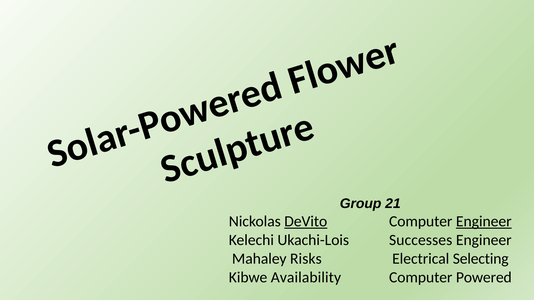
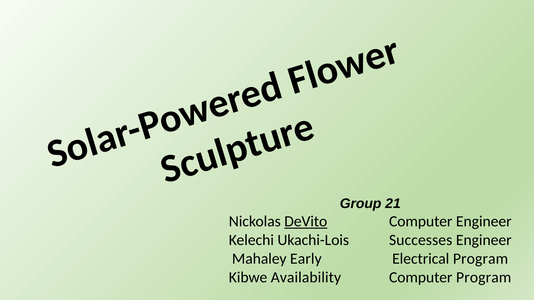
Engineer underline: present -> none (484, 222)
Risks: Risks -> Early (306, 259)
Electrical Selecting: Selecting -> Program (481, 259)
Computer Powered: Powered -> Program (484, 278)
